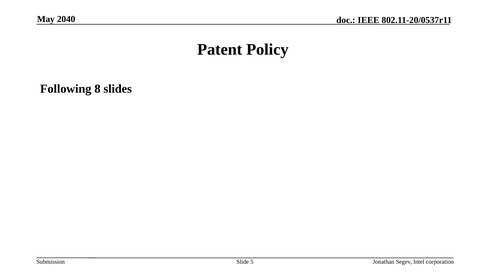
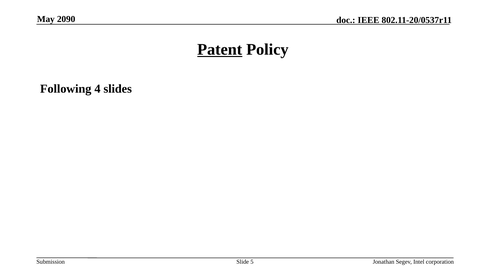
2040: 2040 -> 2090 (66, 19)
Patent underline: none -> present (220, 50)
8: 8 -> 4 (97, 89)
